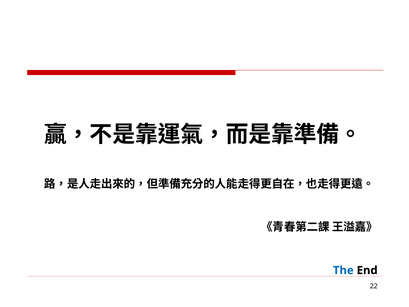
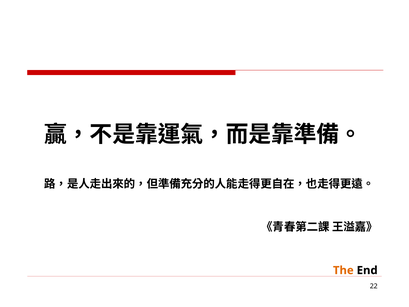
The colour: blue -> orange (343, 270)
